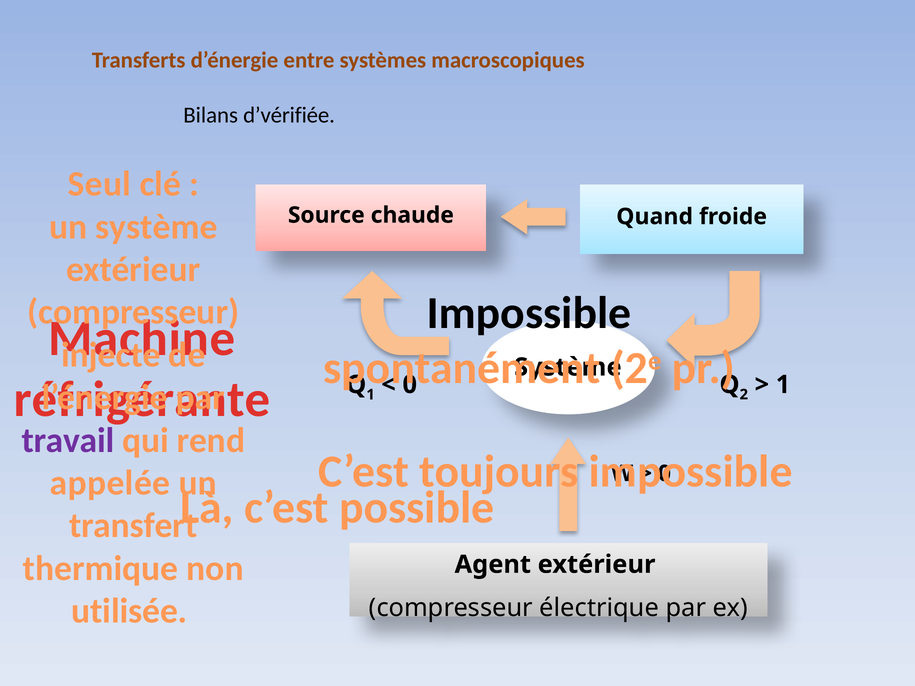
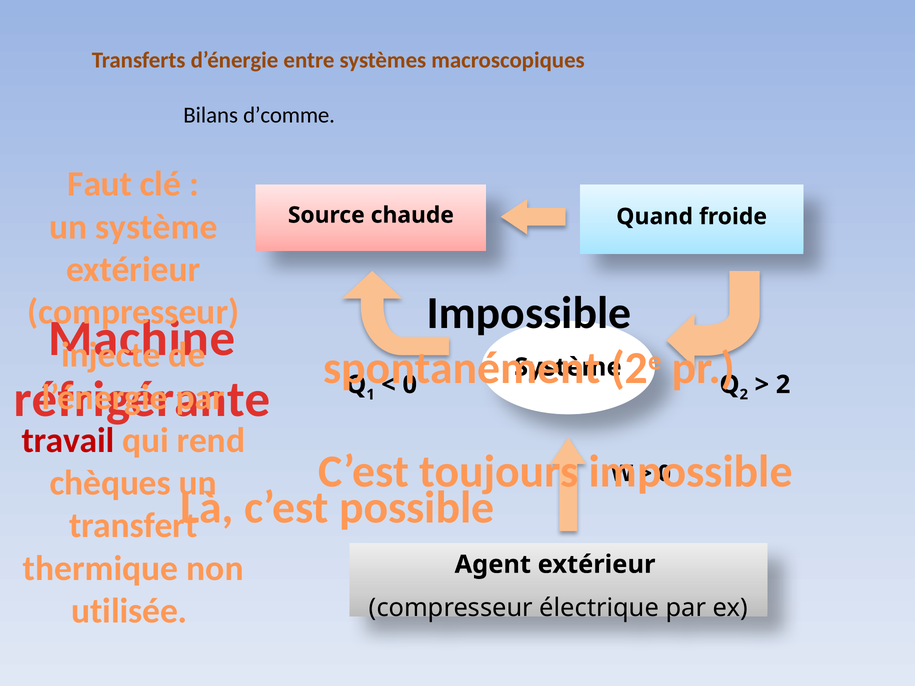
d’vérifiée: d’vérifiée -> d’comme (289, 115)
Seul: Seul -> Faut (100, 184)
1: 1 -> 2 (783, 385)
travail colour: purple -> red (68, 440)
appelée: appelée -> chèques (110, 483)
